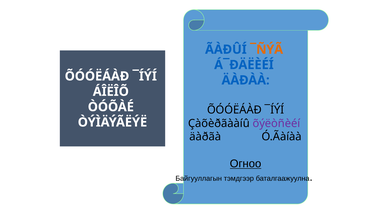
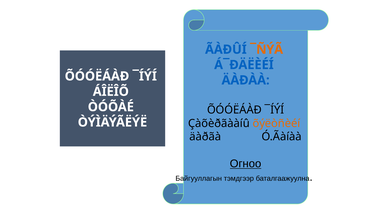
õýëòñèéí colour: purple -> orange (276, 123)
